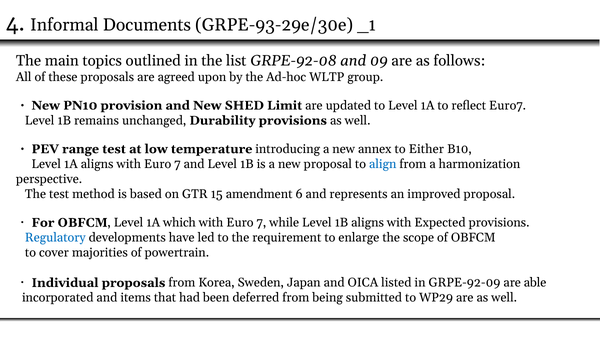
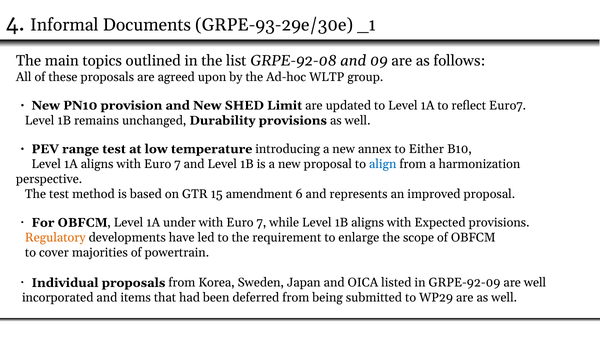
which: which -> under (179, 222)
Regulatory colour: blue -> orange (55, 237)
are able: able -> well (535, 282)
